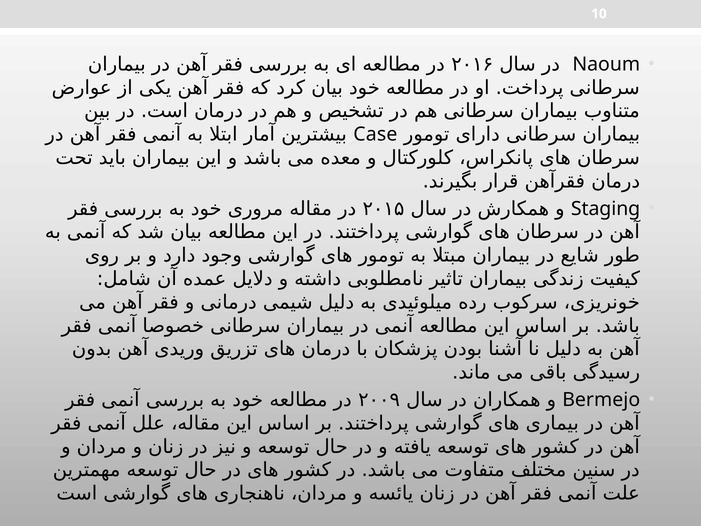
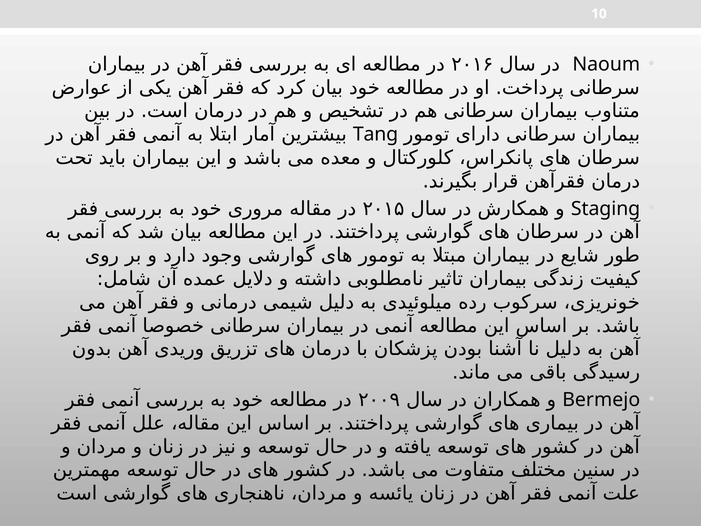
Case: Case -> Tang (376, 134)
